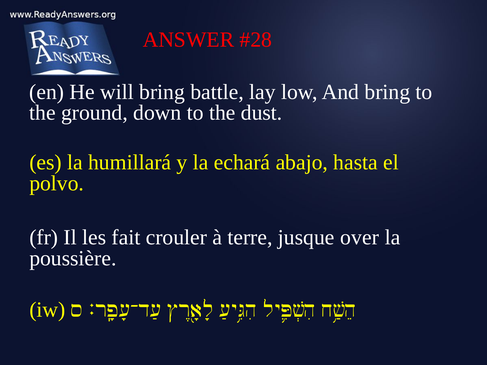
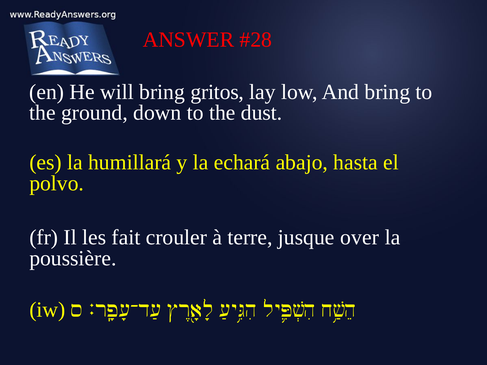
battle: battle -> gritos (217, 92)
